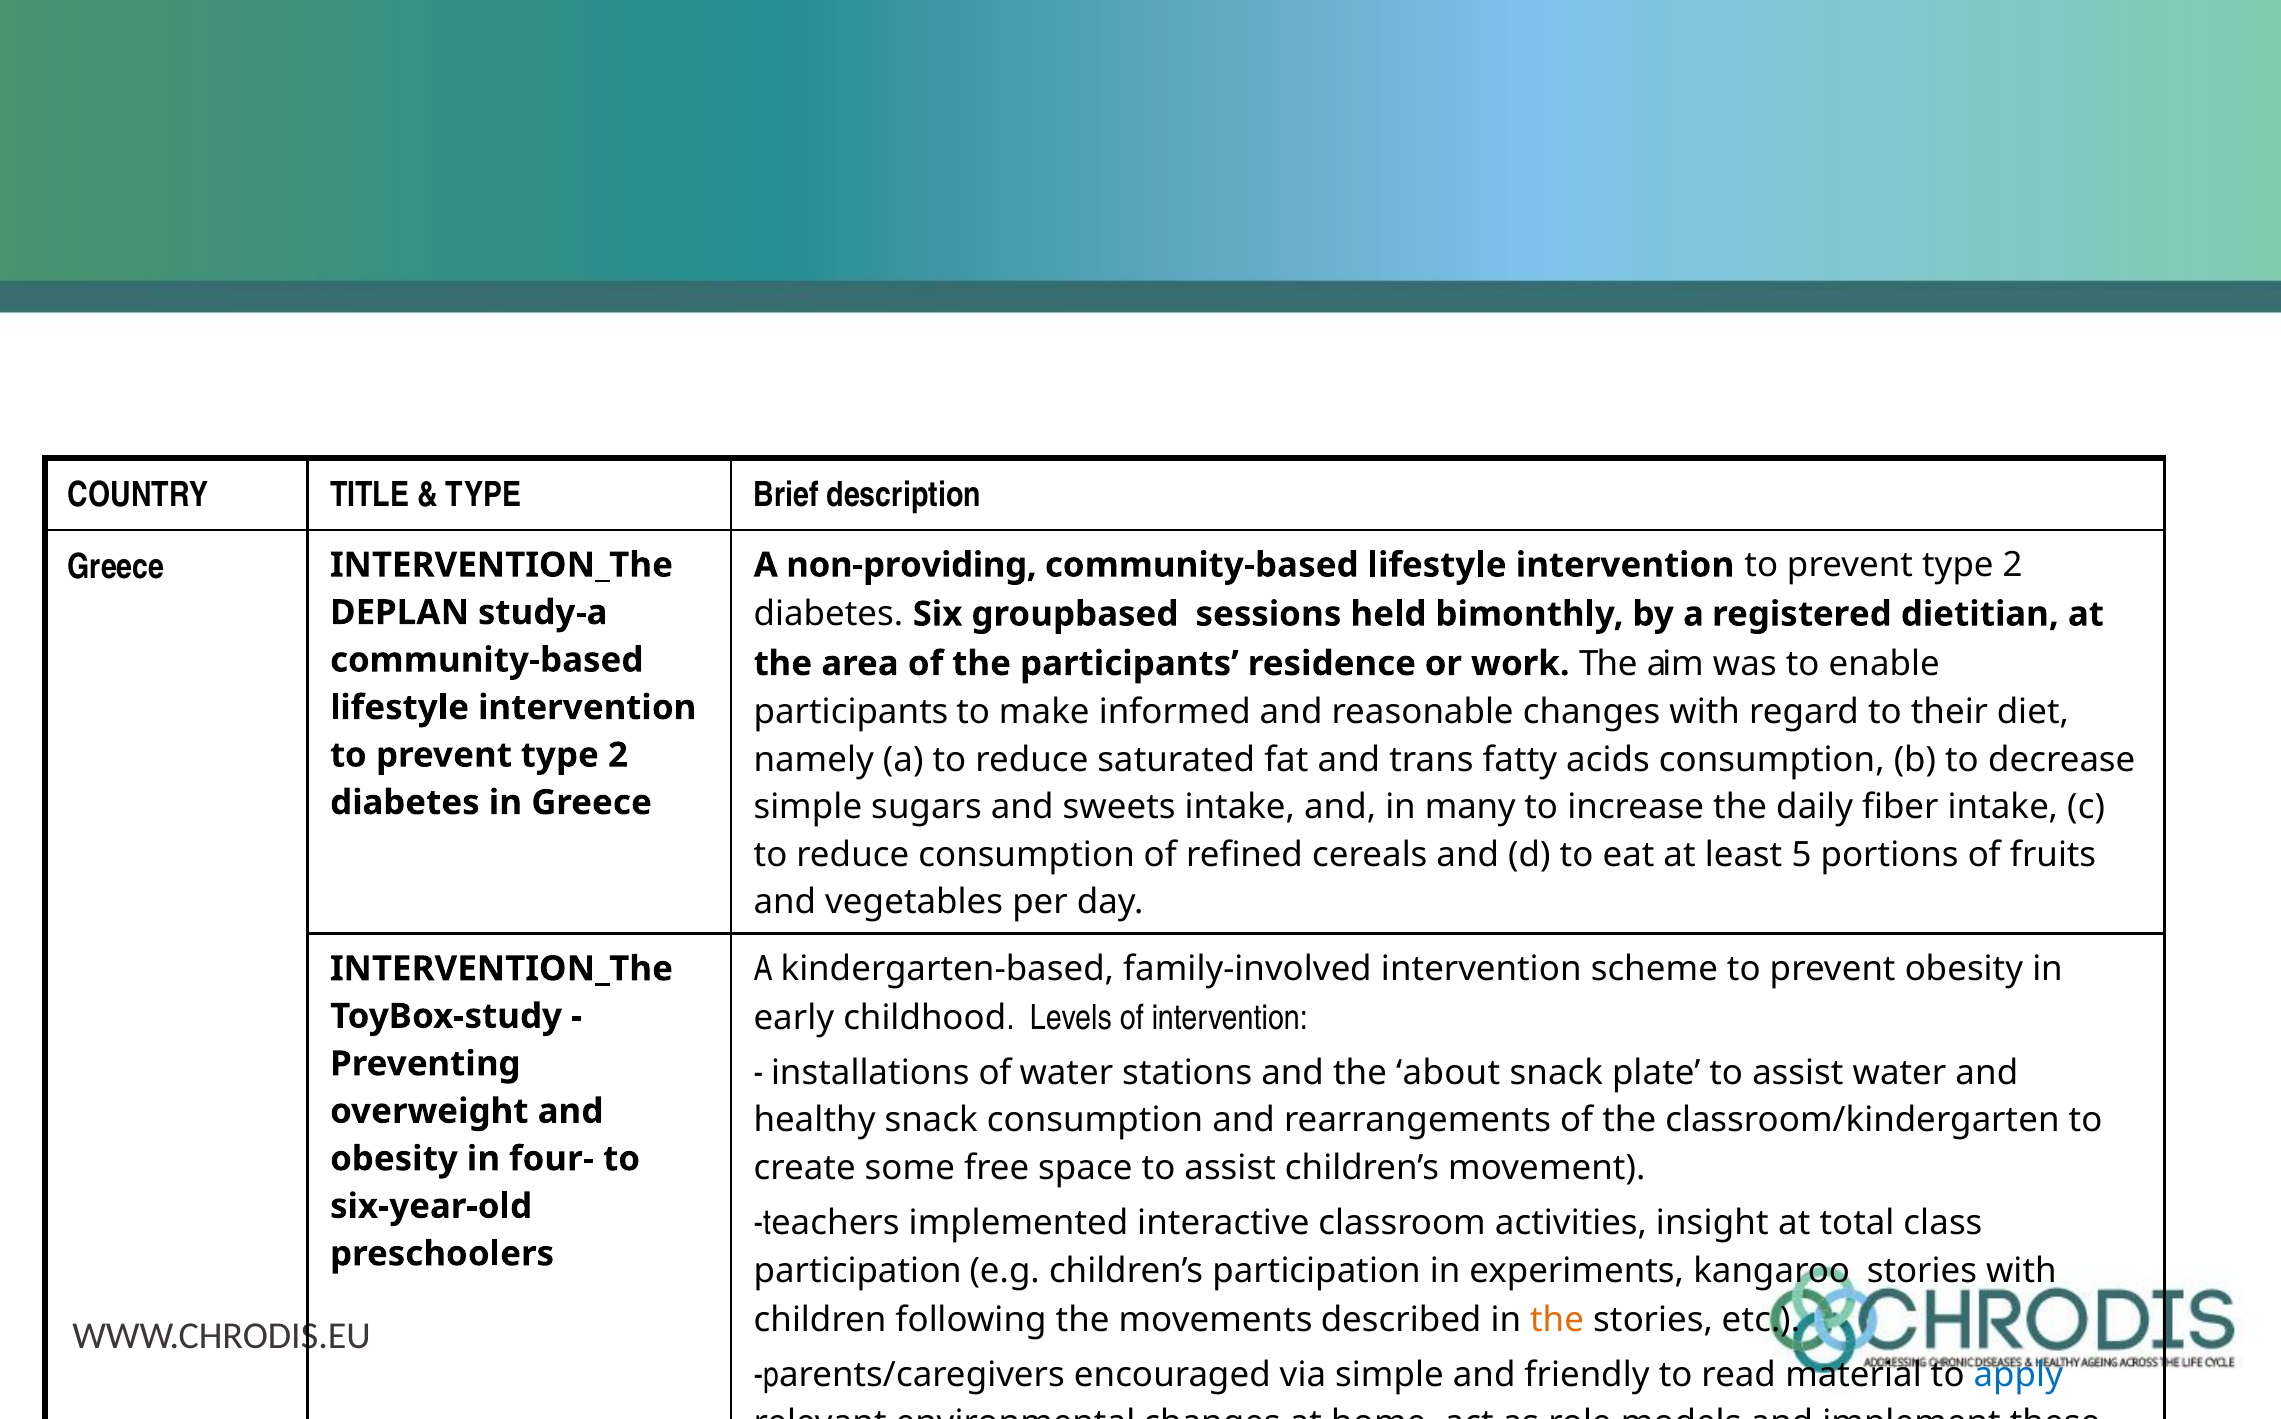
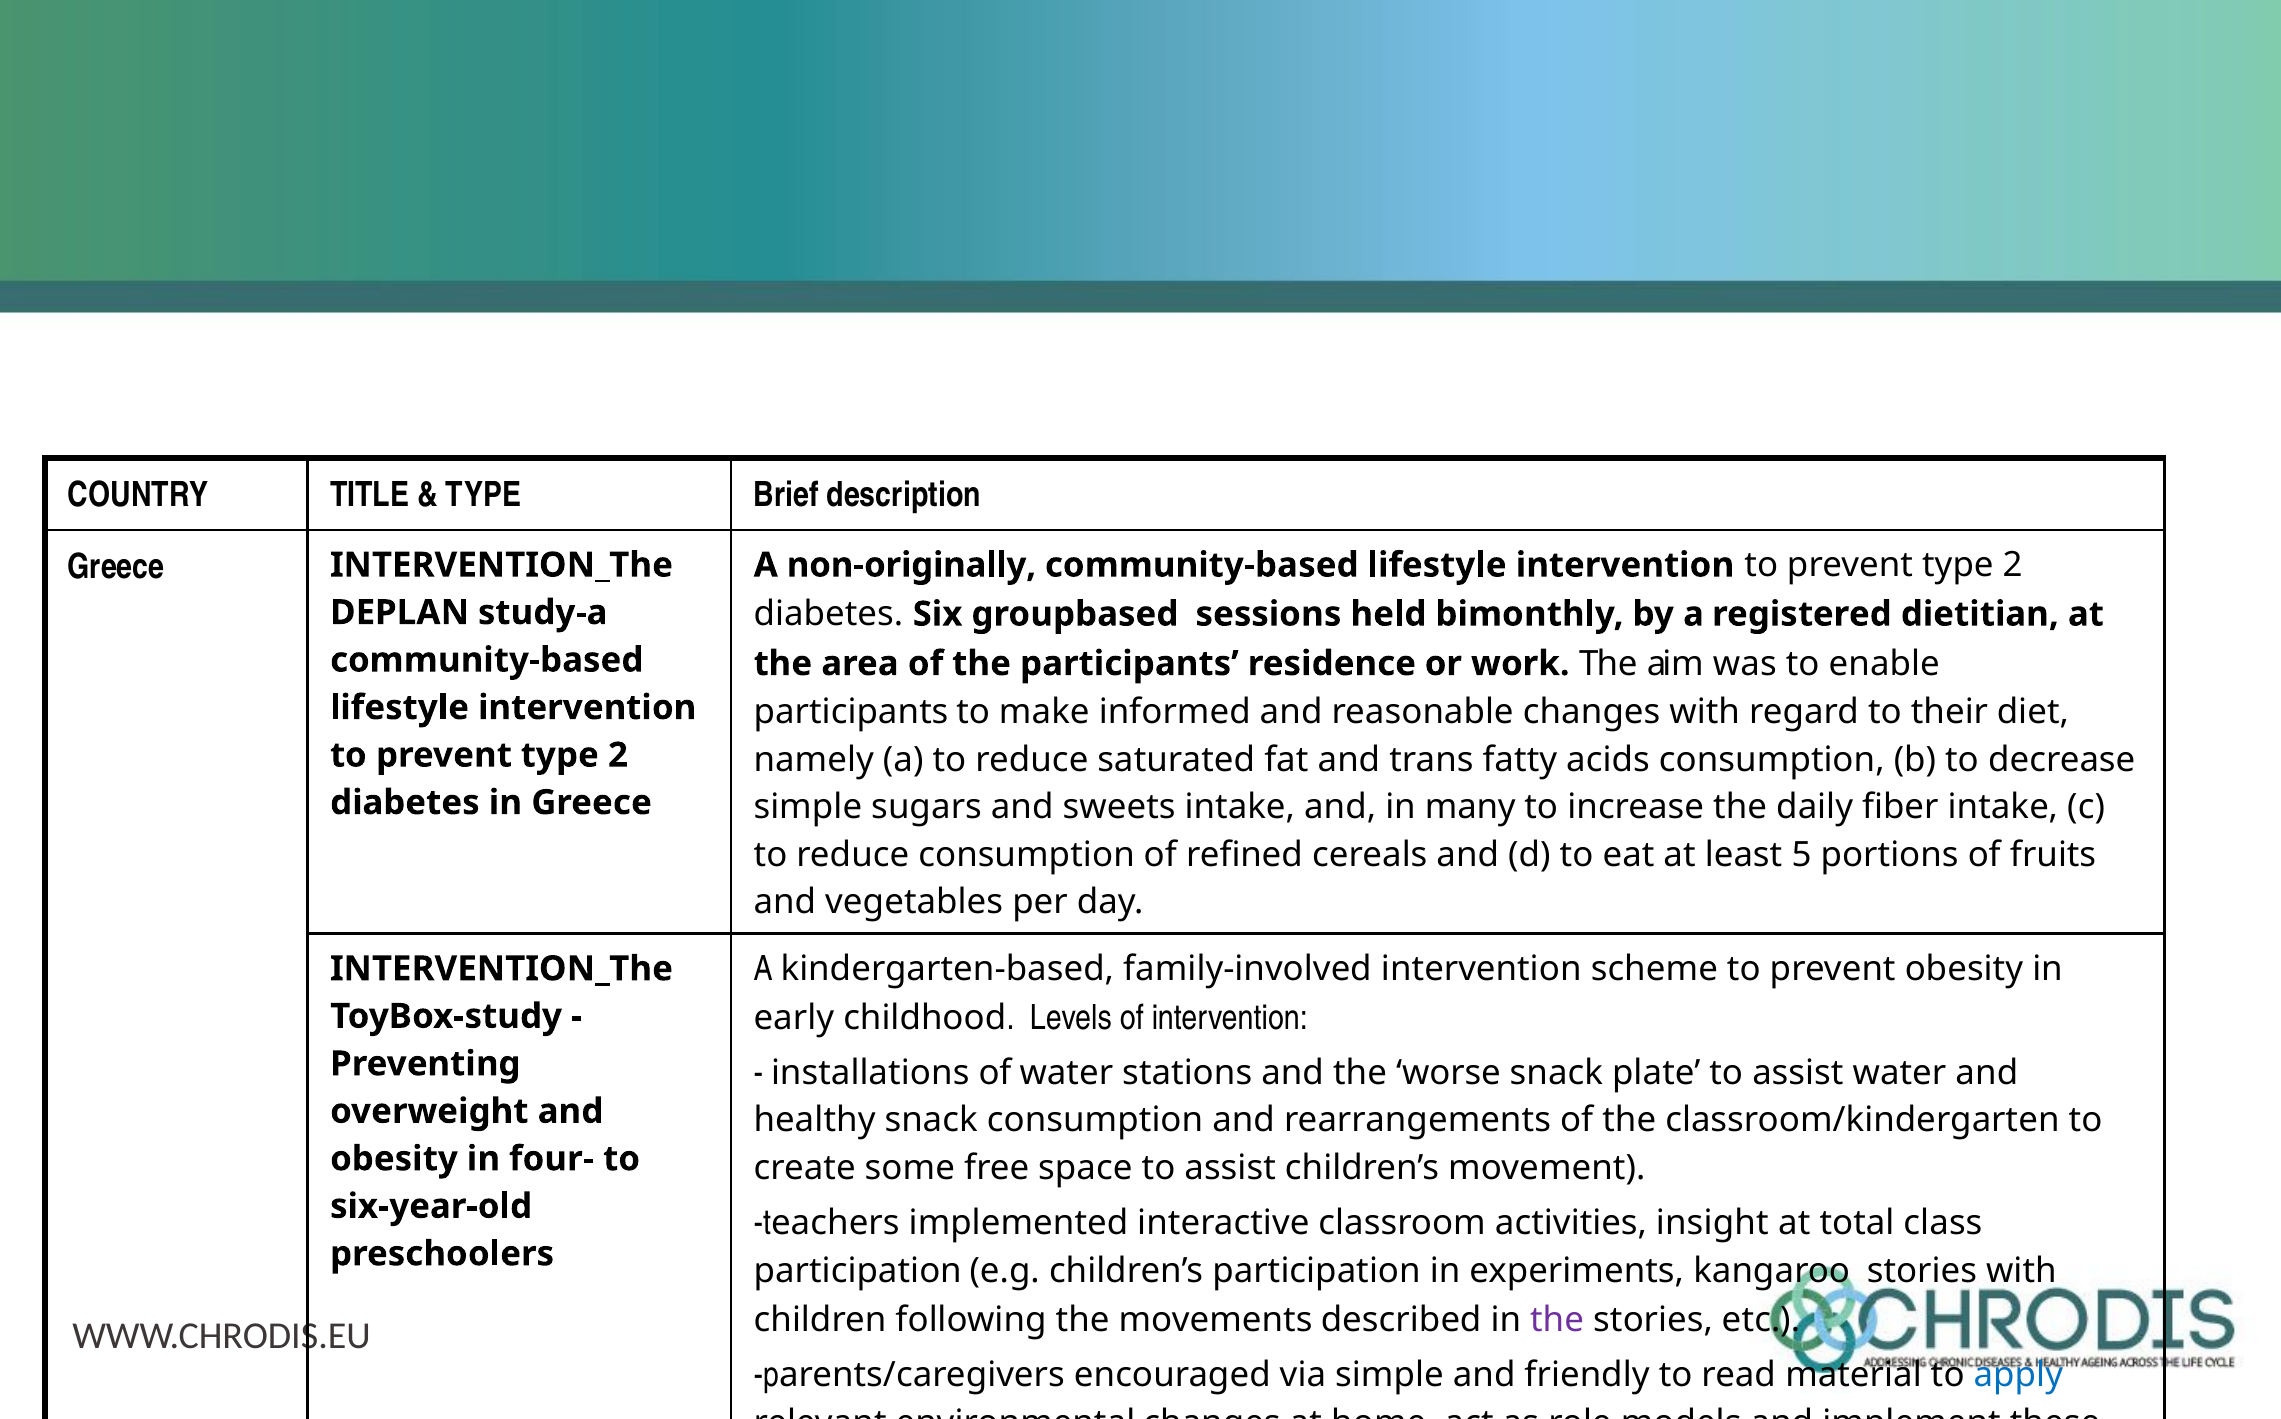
non-providing: non-providing -> non-originally (911, 565)
about: about -> worse (1448, 1073)
the colour: orange -> purple (1557, 1320)
